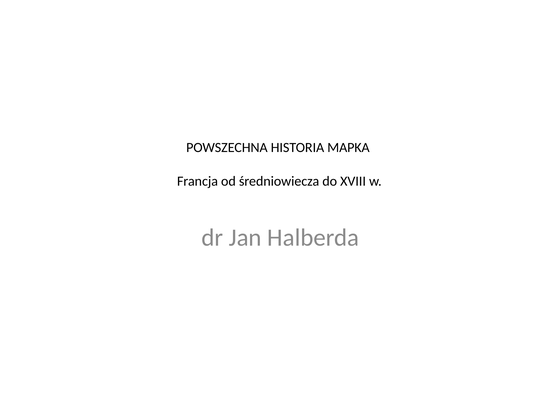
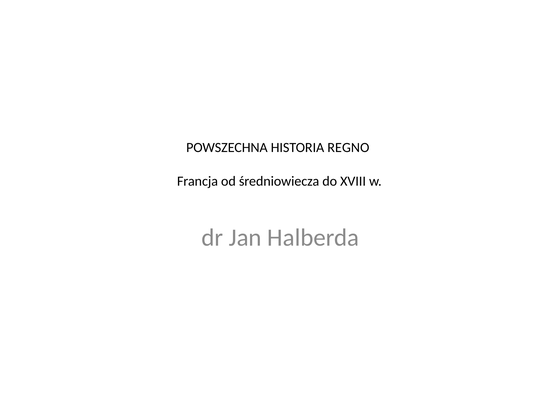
MAPKA: MAPKA -> REGNO (348, 148)
